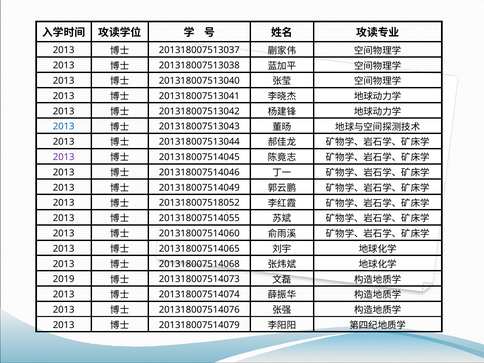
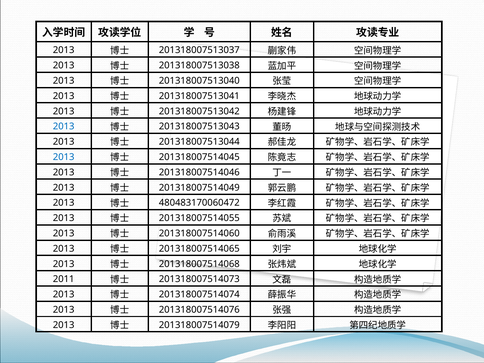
2013 colour: purple -> blue (64, 157)
201318007518052: 201318007518052 -> 480483170060472 (199, 203)
2019: 2019 -> 2011 (64, 279)
